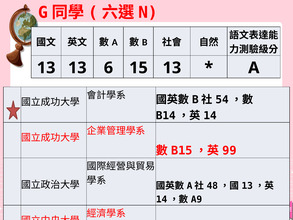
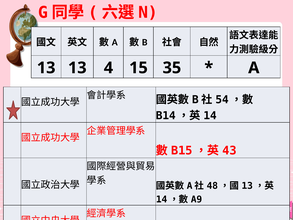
6: 6 -> 4 (108, 68)
15 13: 13 -> 35 (172, 68)
99: 99 -> 43 (229, 150)
